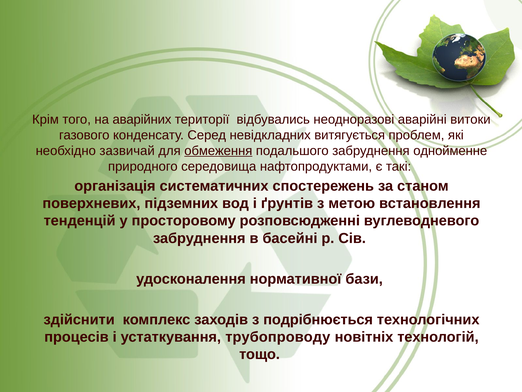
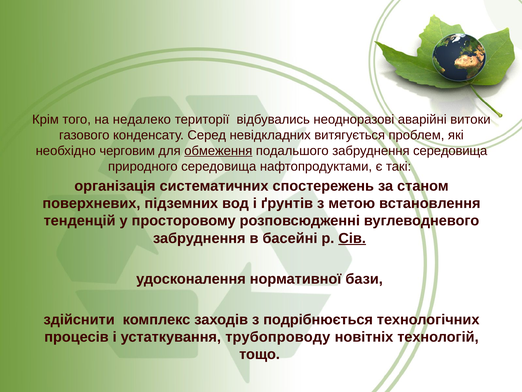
аварійних: аварійних -> недалеко (142, 119)
зазвичай: зазвичай -> черговим (127, 151)
забруднення однойменне: однойменне -> середовища (450, 151)
Сів underline: none -> present (352, 238)
